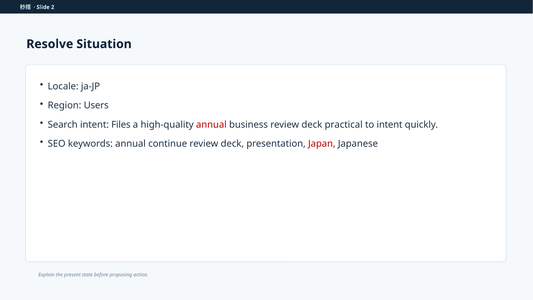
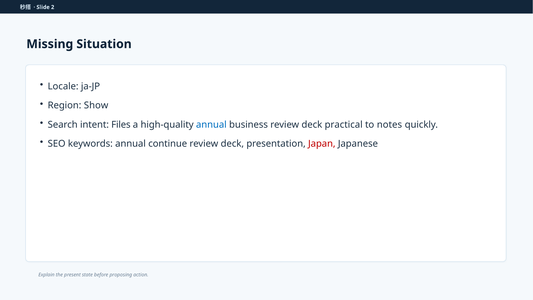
Resolve: Resolve -> Missing (50, 44)
Users: Users -> Show (96, 105)
annual colour: red -> blue (211, 124)
to intent: intent -> notes (389, 124)
